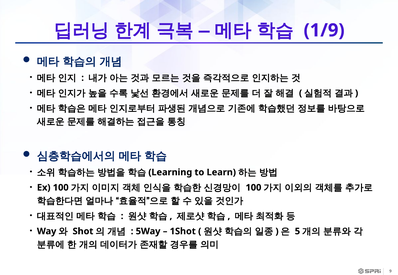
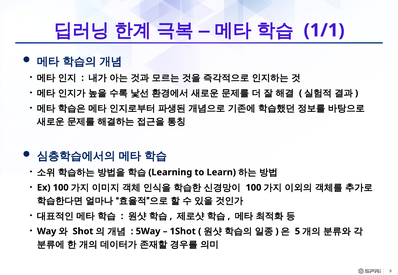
1/9: 1/9 -> 1/1 (324, 30)
